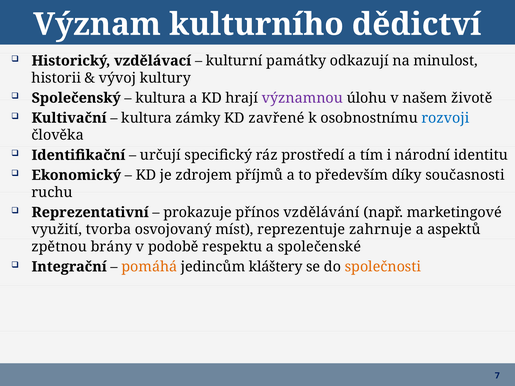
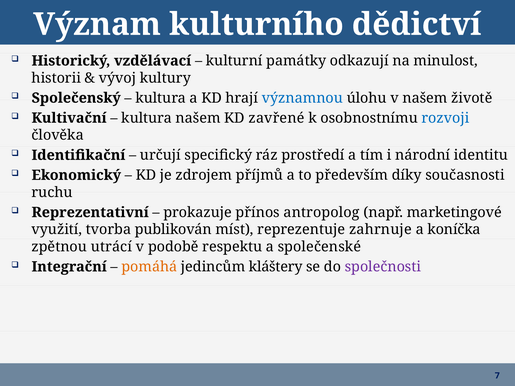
významnou colour: purple -> blue (302, 98)
kultura zámky: zámky -> našem (198, 118)
vzdělávání: vzdělávání -> antropolog (322, 213)
osvojovaný: osvojovaný -> publikován (173, 230)
aspektů: aspektů -> koníčka (454, 230)
brány: brány -> utrácí (111, 247)
společnosti colour: orange -> purple (383, 267)
